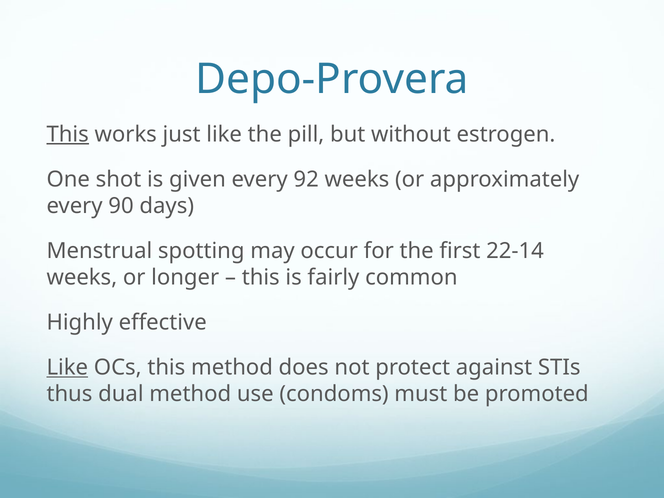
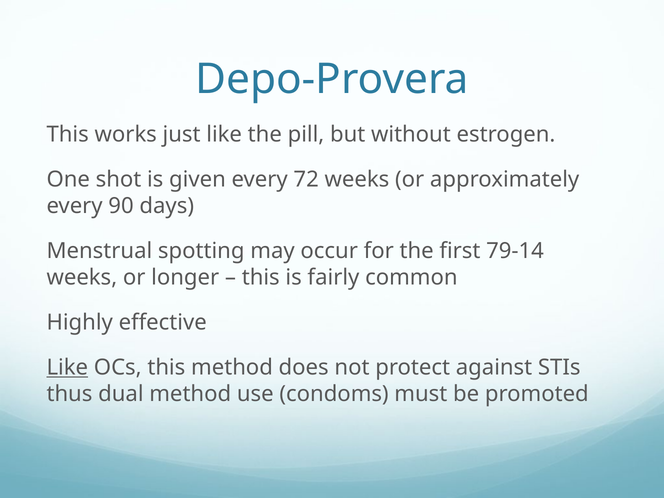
This underline: present -> none (68, 134)
92: 92 -> 72 (306, 179)
22-14: 22-14 -> 79-14 (515, 251)
